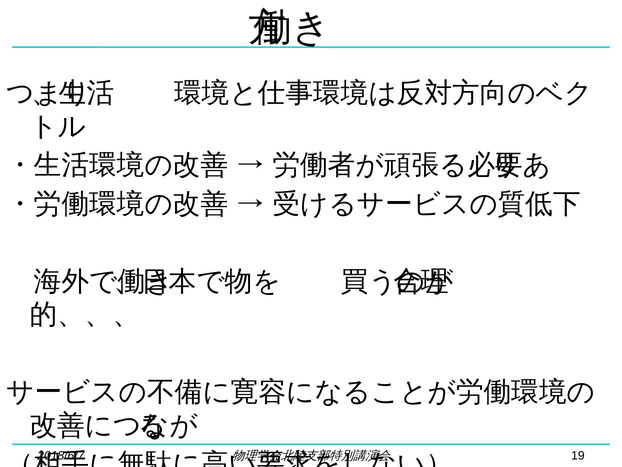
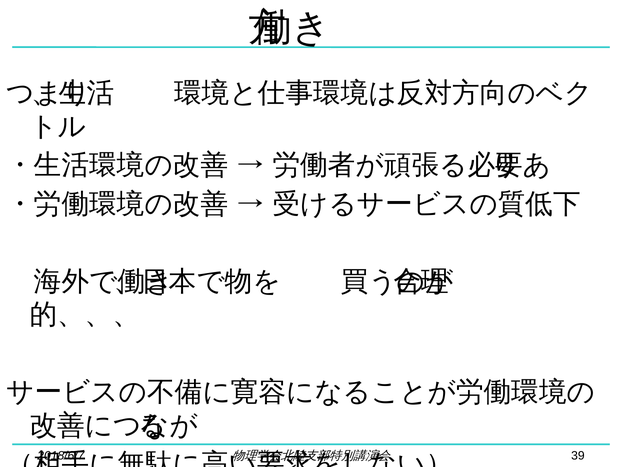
19: 19 -> 39 (578, 455)
